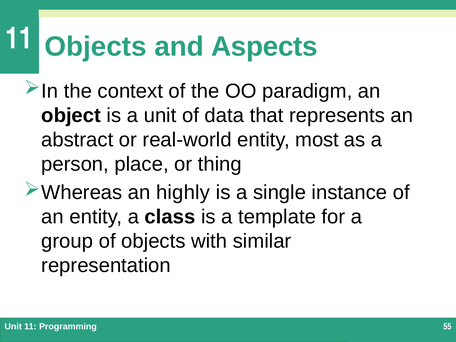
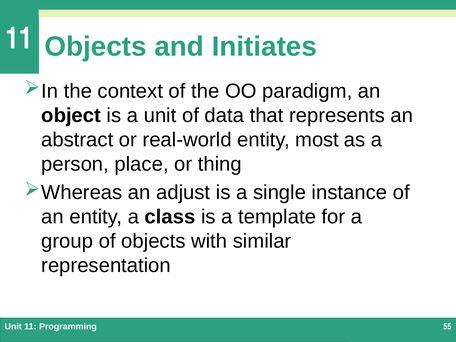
Aspects: Aspects -> Initiates (264, 47)
highly: highly -> adjust (183, 193)
